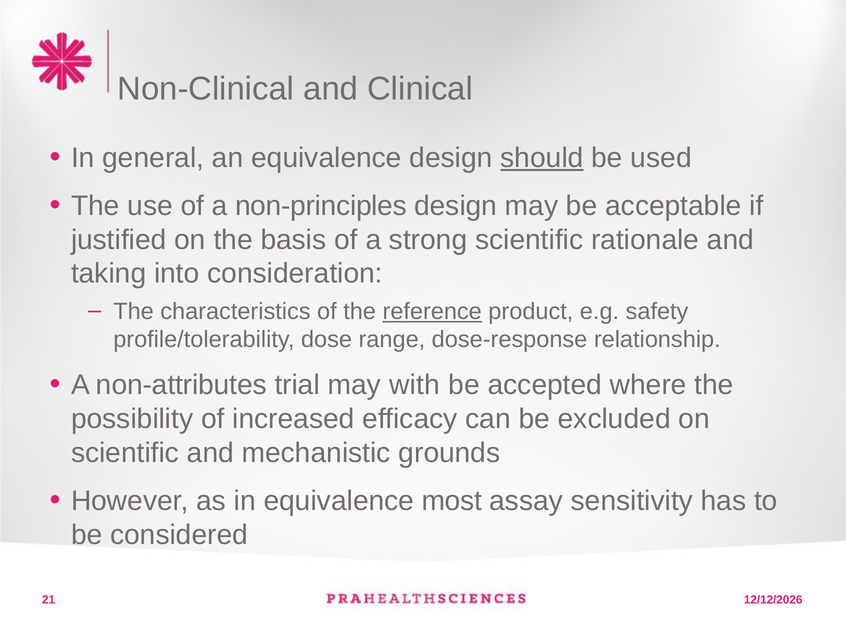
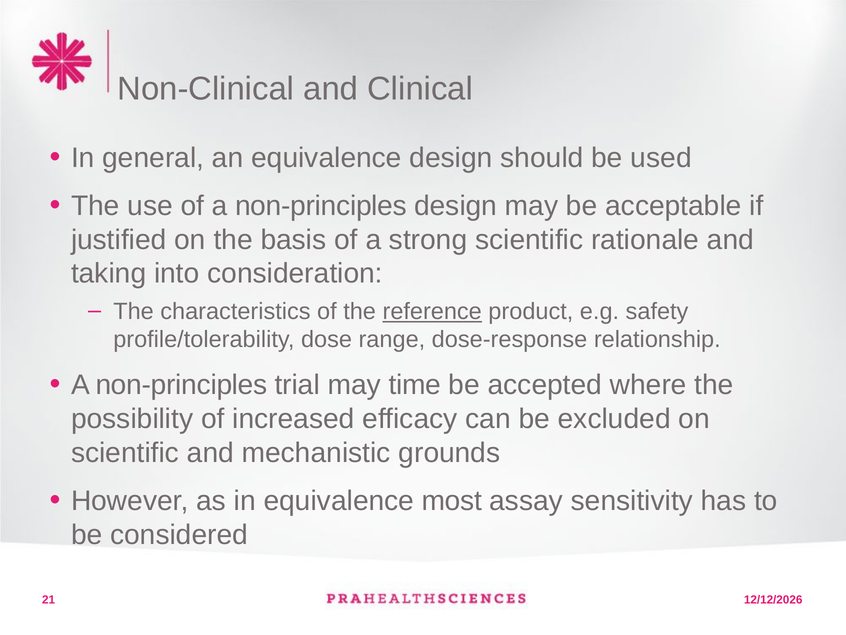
should underline: present -> none (542, 158)
non-attributes: non-attributes -> non-principles (181, 385)
with: with -> time (415, 385)
